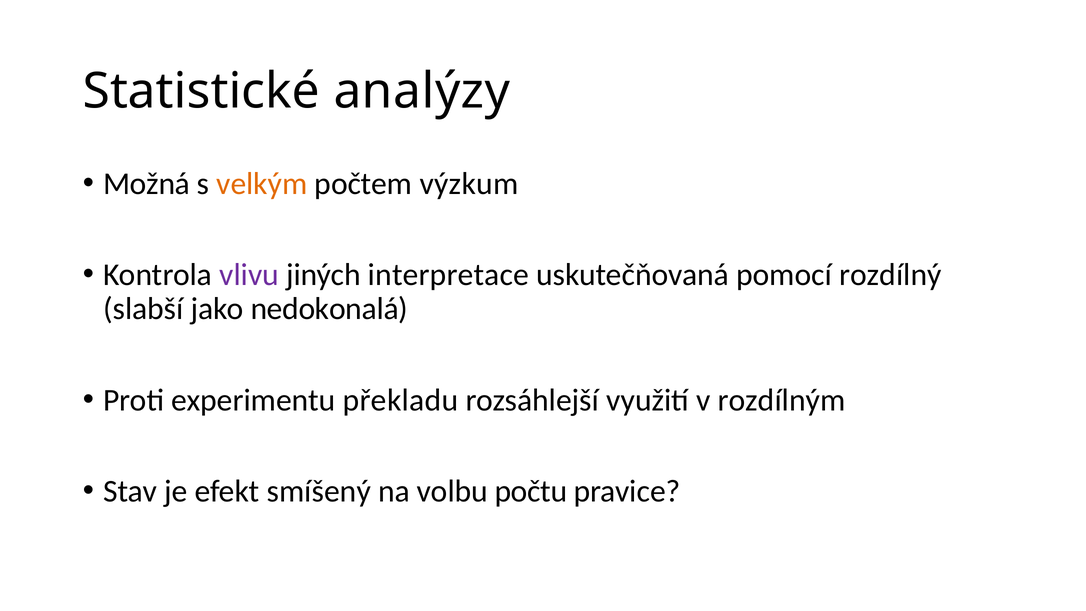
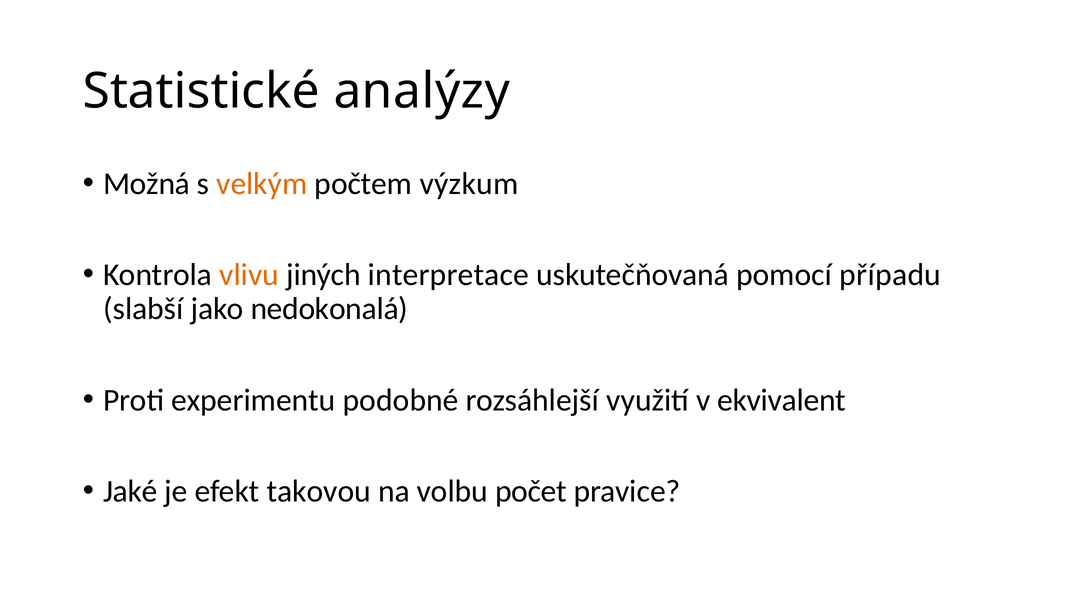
vlivu colour: purple -> orange (249, 275)
rozdílný: rozdílný -> případu (890, 275)
překladu: překladu -> podobné (401, 400)
rozdílným: rozdílným -> ekvivalent (782, 400)
Stav: Stav -> Jaké (130, 491)
smíšený: smíšený -> takovou (319, 491)
počtu: počtu -> počet (531, 491)
